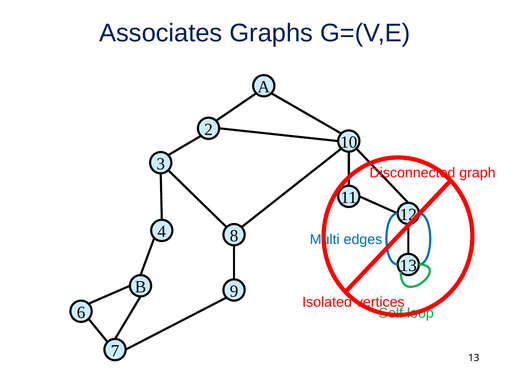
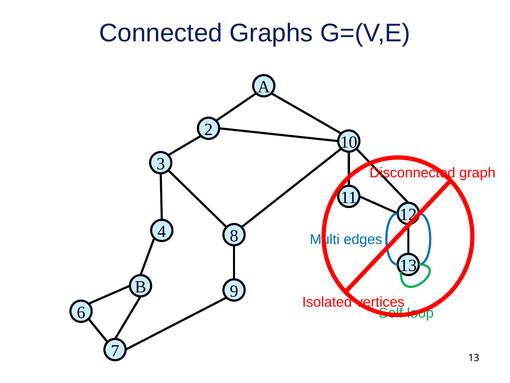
Associates: Associates -> Connected (161, 33)
